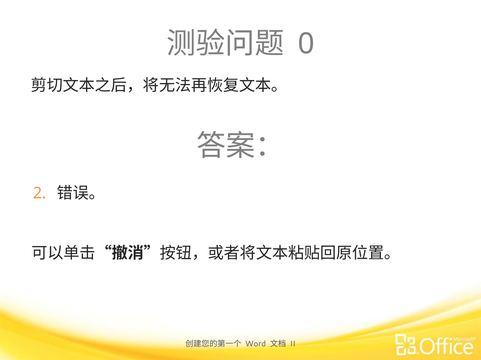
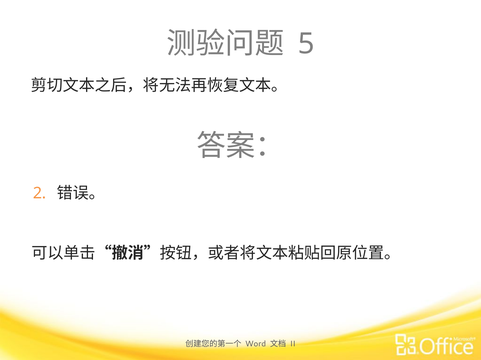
0: 0 -> 5 (306, 44)
